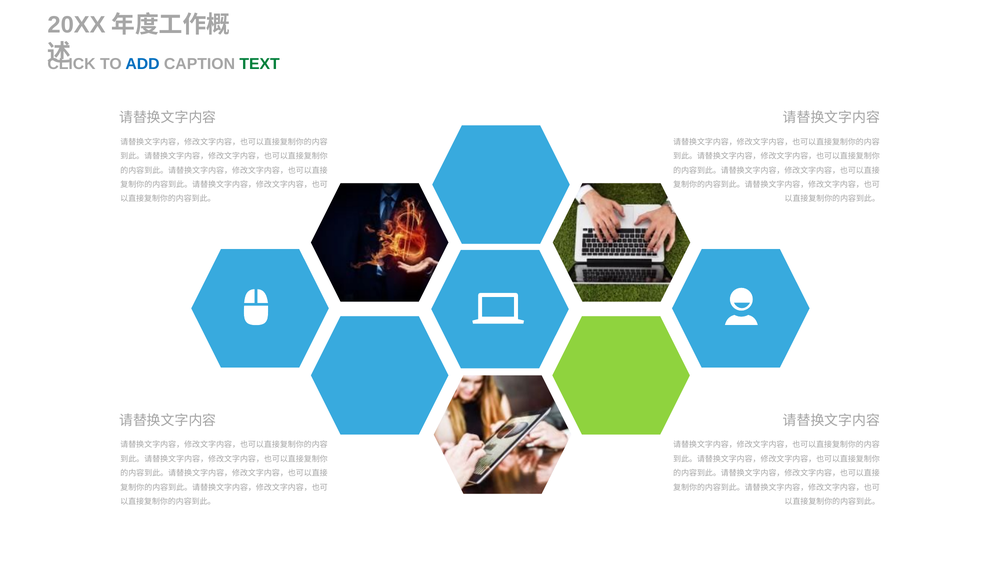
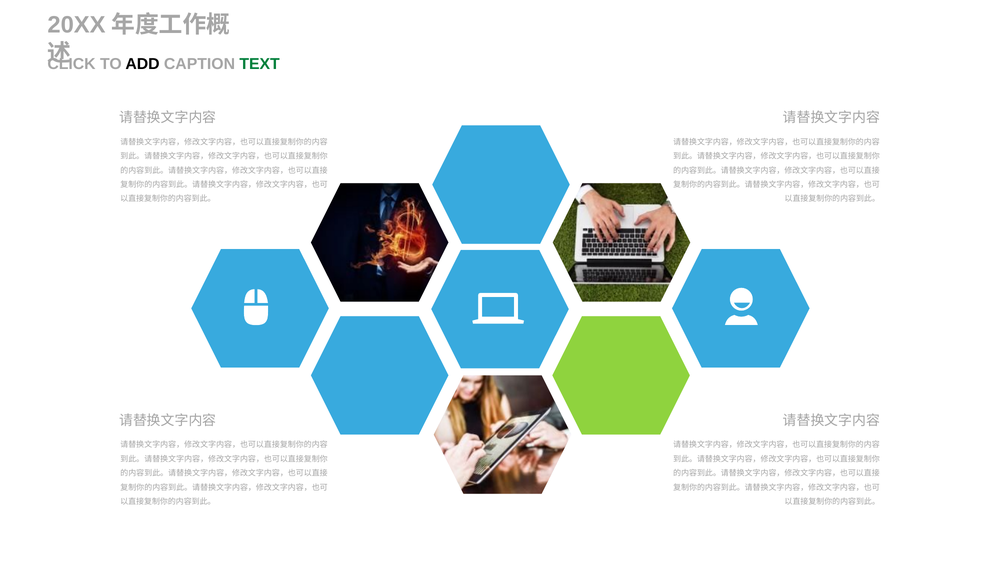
ADD colour: blue -> black (143, 64)
